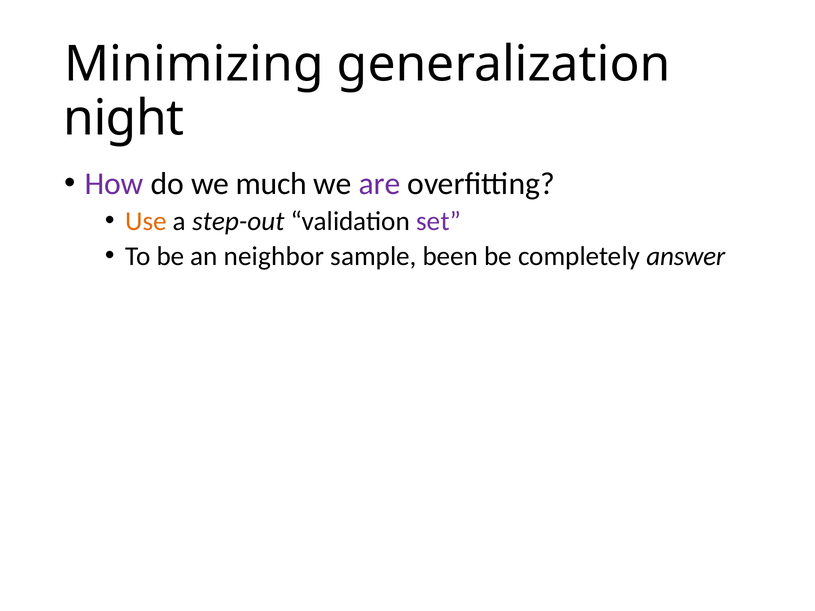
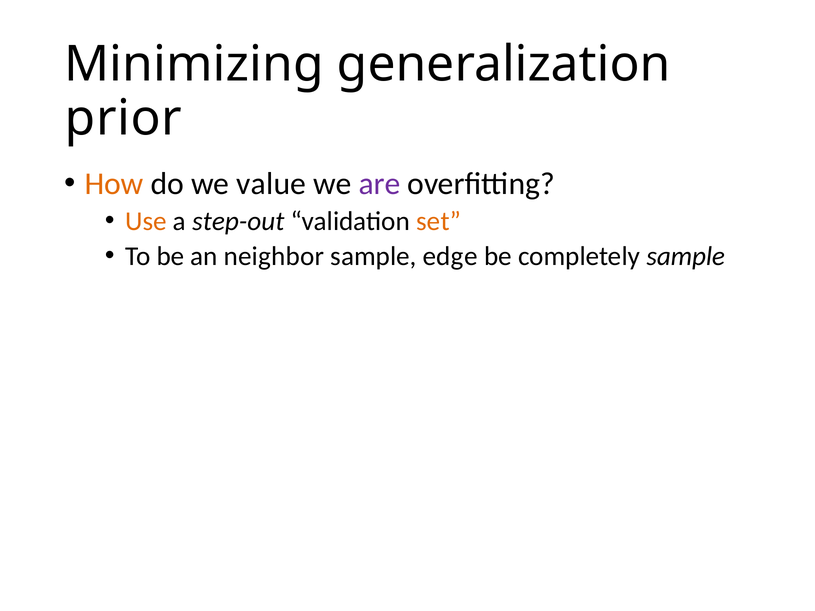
night: night -> prior (123, 118)
How colour: purple -> orange (114, 184)
much: much -> value (271, 184)
set colour: purple -> orange (439, 221)
been: been -> edge (450, 256)
completely answer: answer -> sample (686, 256)
